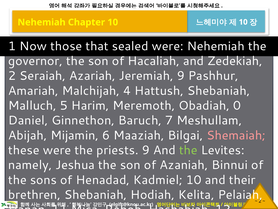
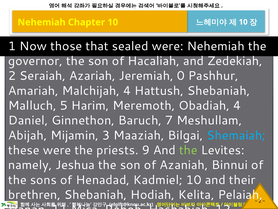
Jeremiah 9: 9 -> 0 (181, 76)
Obadiah 0: 0 -> 4 (237, 105)
6: 6 -> 3 (106, 135)
Shemaiah colour: pink -> light blue (236, 135)
